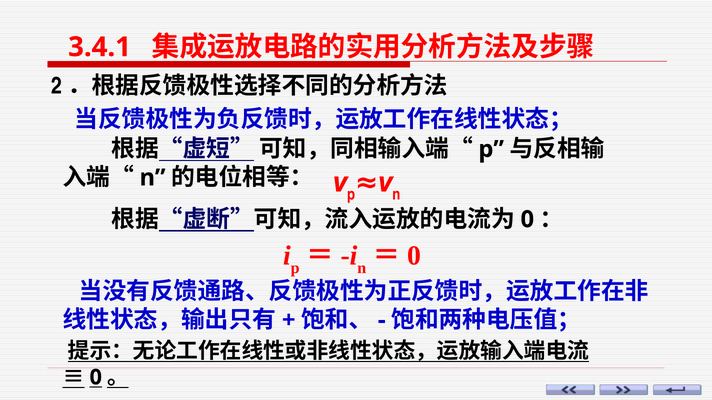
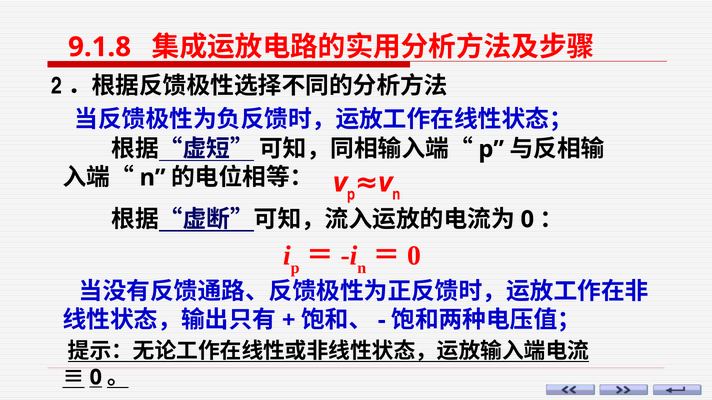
3.4.1: 3.4.1 -> 9.1.8 (100, 47)
